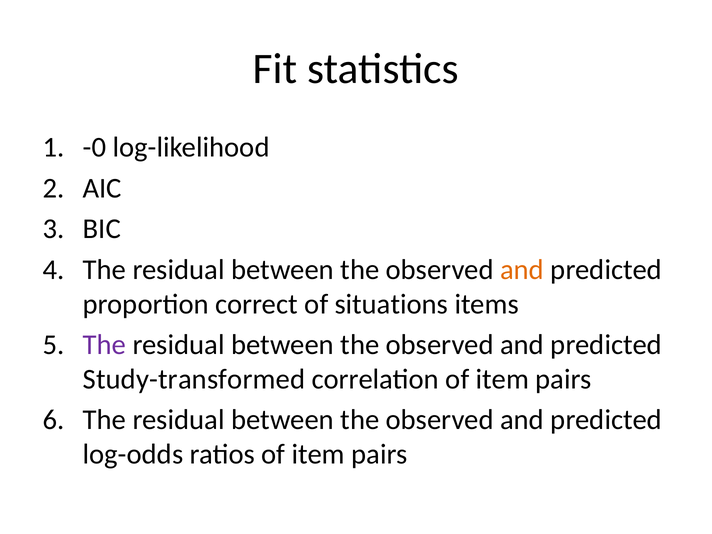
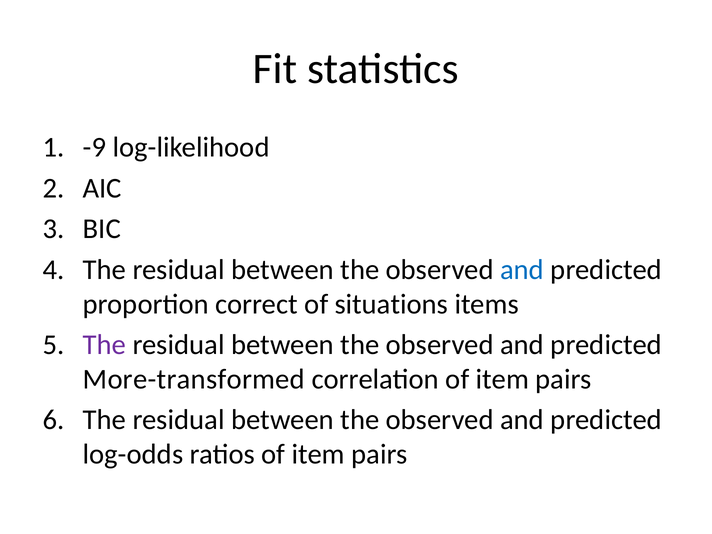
-0: -0 -> -9 (94, 147)
and colour: orange -> blue (522, 270)
Study-transformed: Study-transformed -> More-transformed (194, 379)
